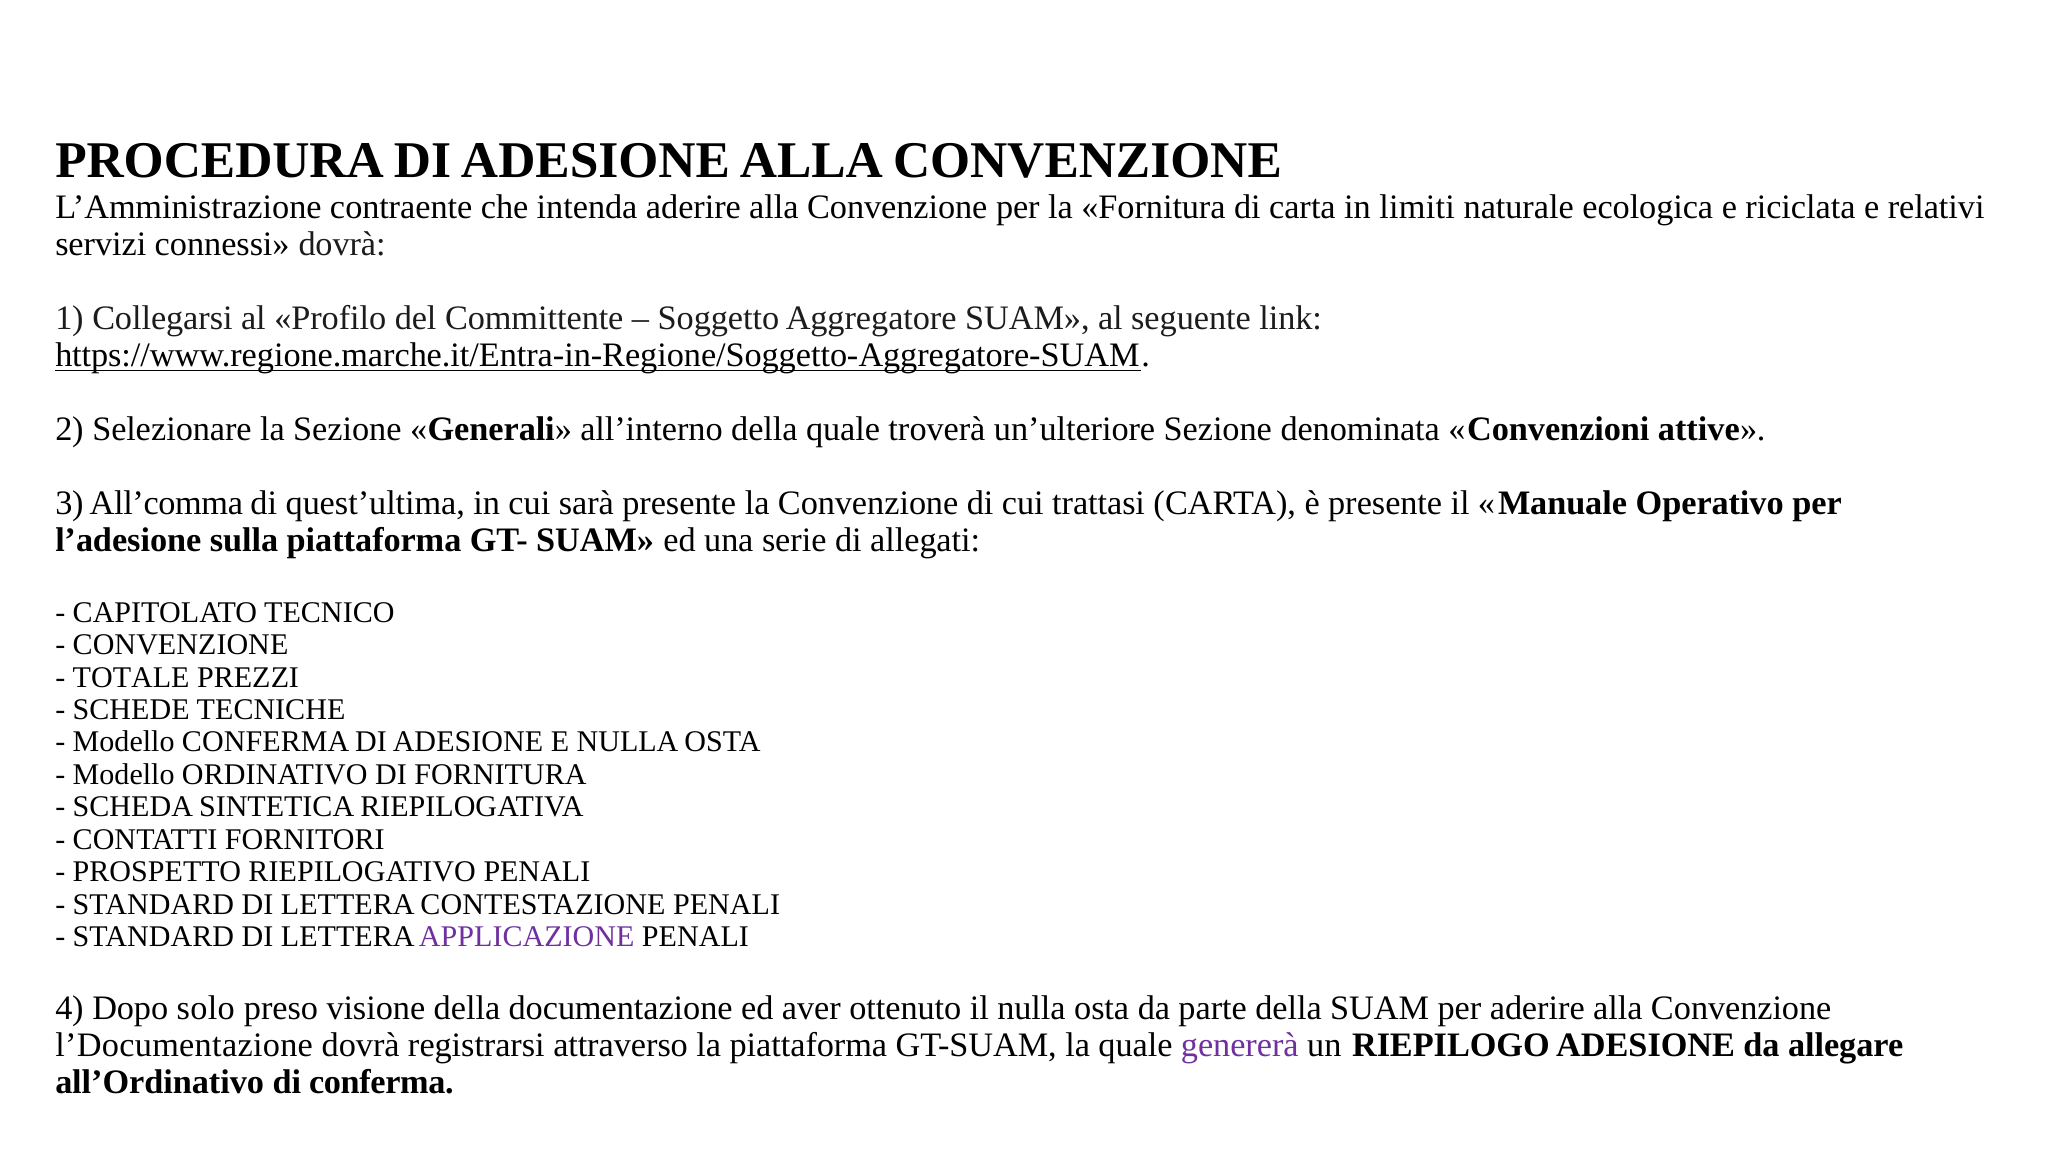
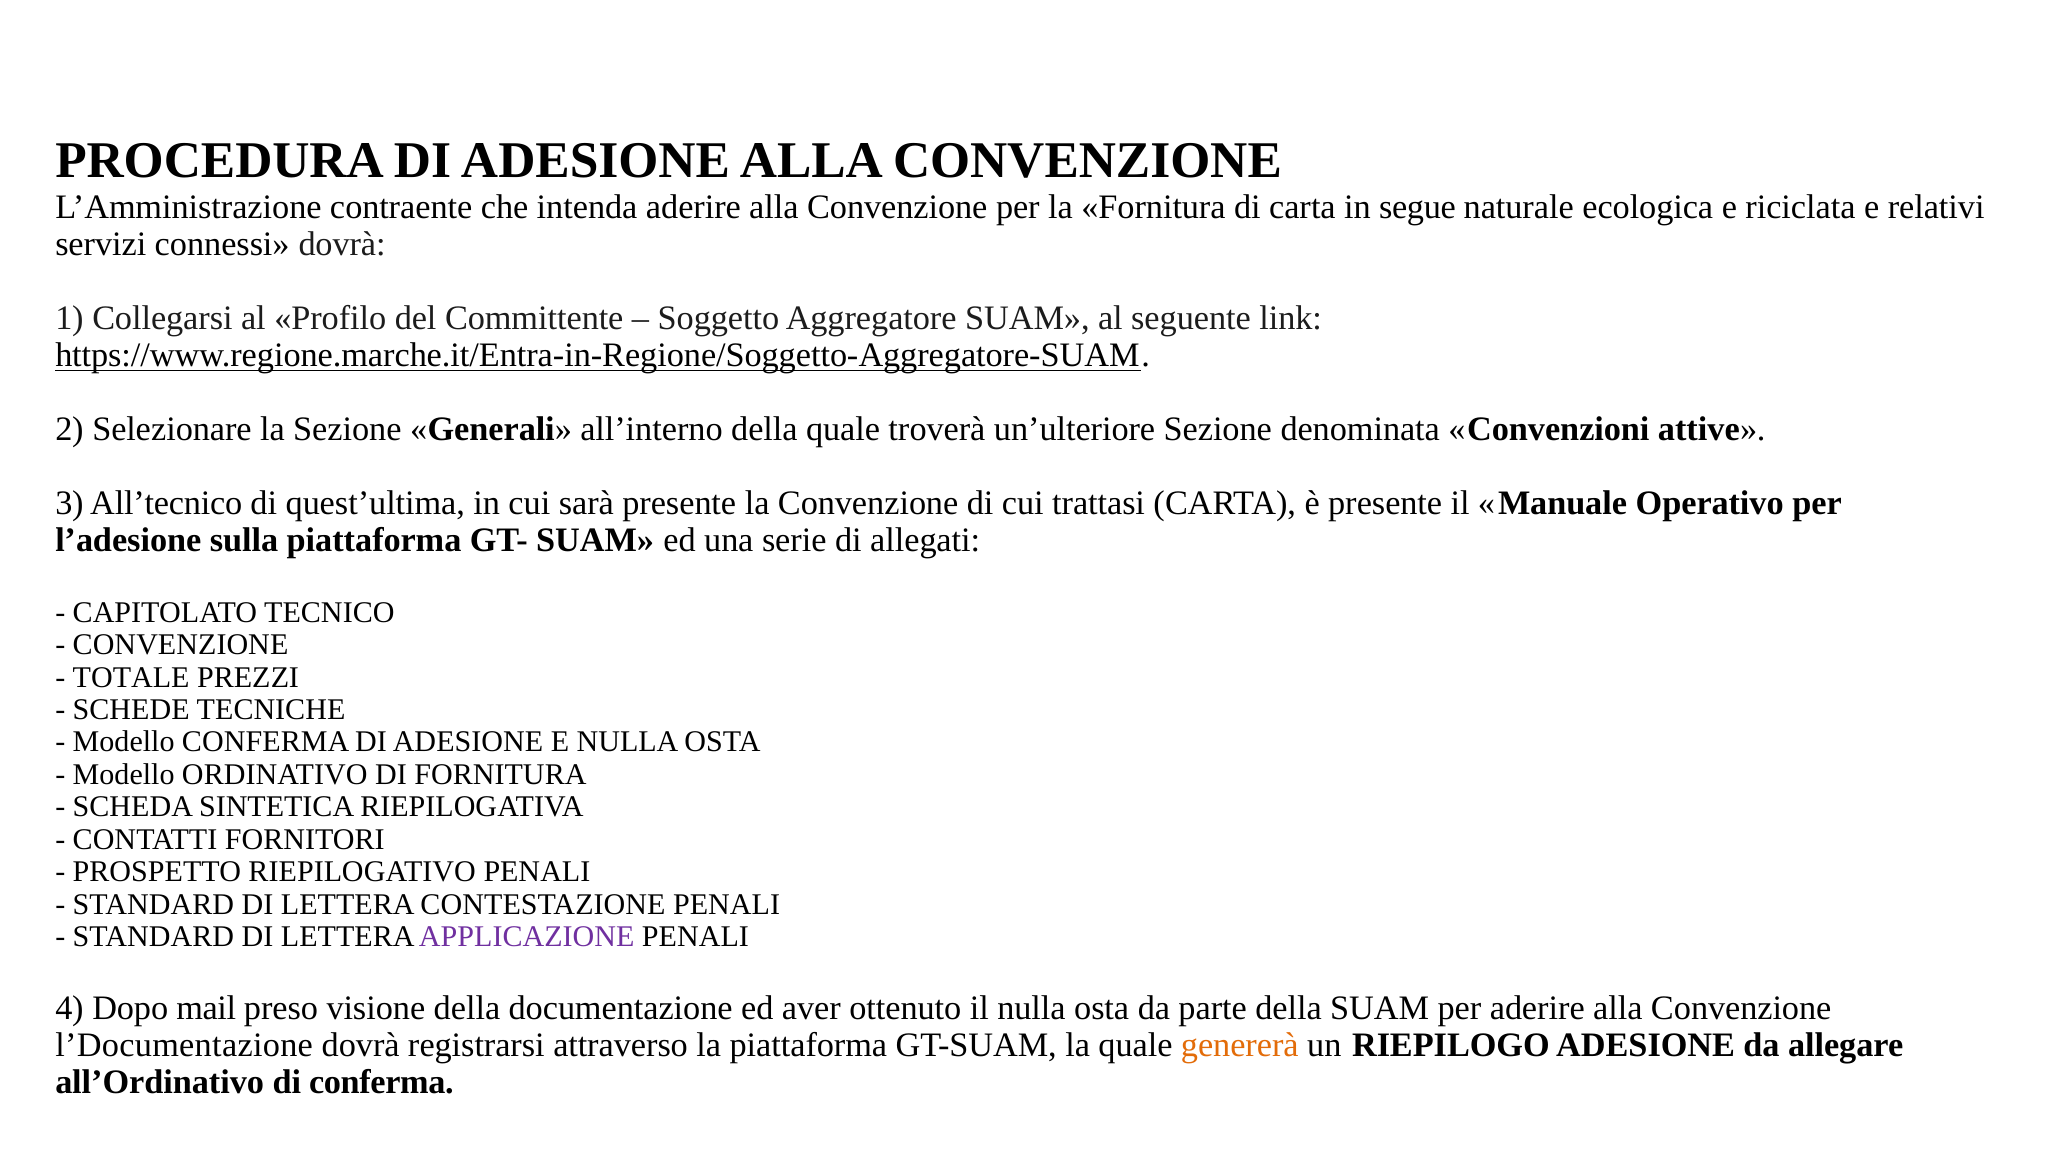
limiti: limiti -> segue (1417, 207)
All’comma: All’comma -> All’tecnico (166, 503)
solo: solo -> mail (206, 1009)
genererà colour: purple -> orange (1240, 1046)
